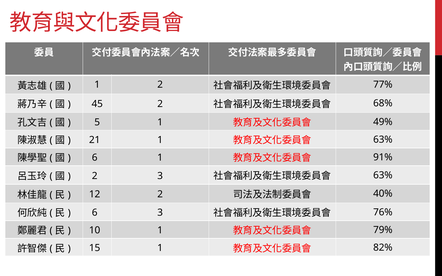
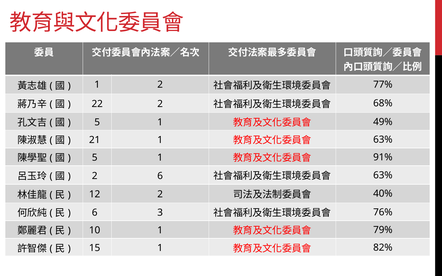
45: 45 -> 22 (97, 104)
6: 6 -> 5 (95, 158)
2 3: 3 -> 6 (160, 176)
